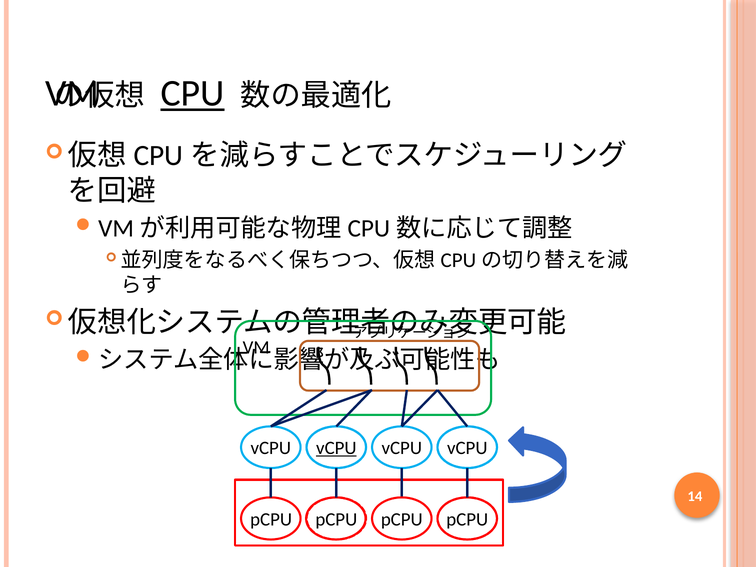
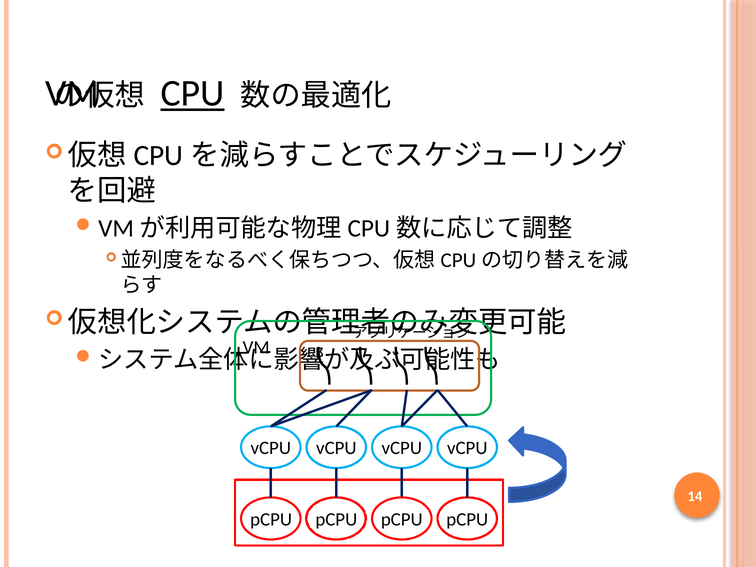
vCPU underline: present -> none (336, 448)
